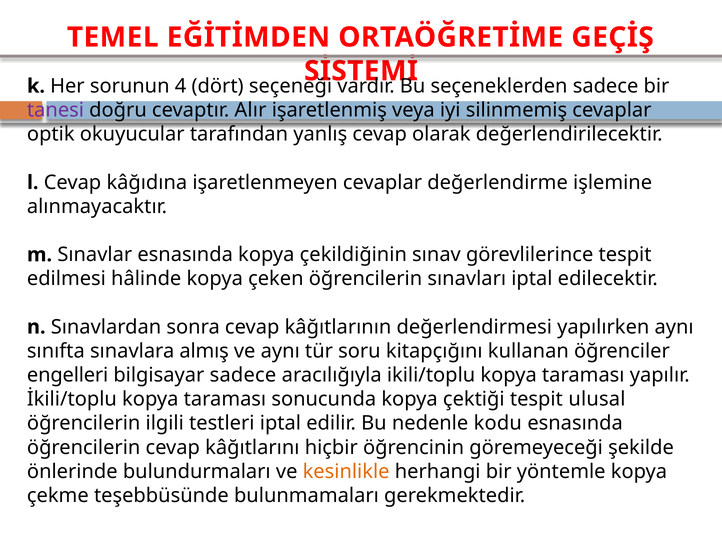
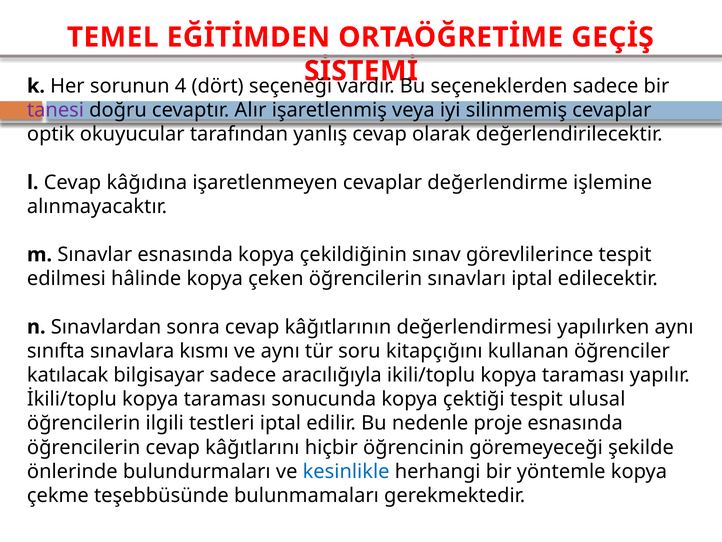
almış: almış -> kısmı (204, 351)
engelleri: engelleri -> katılacak (68, 375)
kodu: kodu -> proje (498, 423)
kesinlikle colour: orange -> blue (346, 471)
